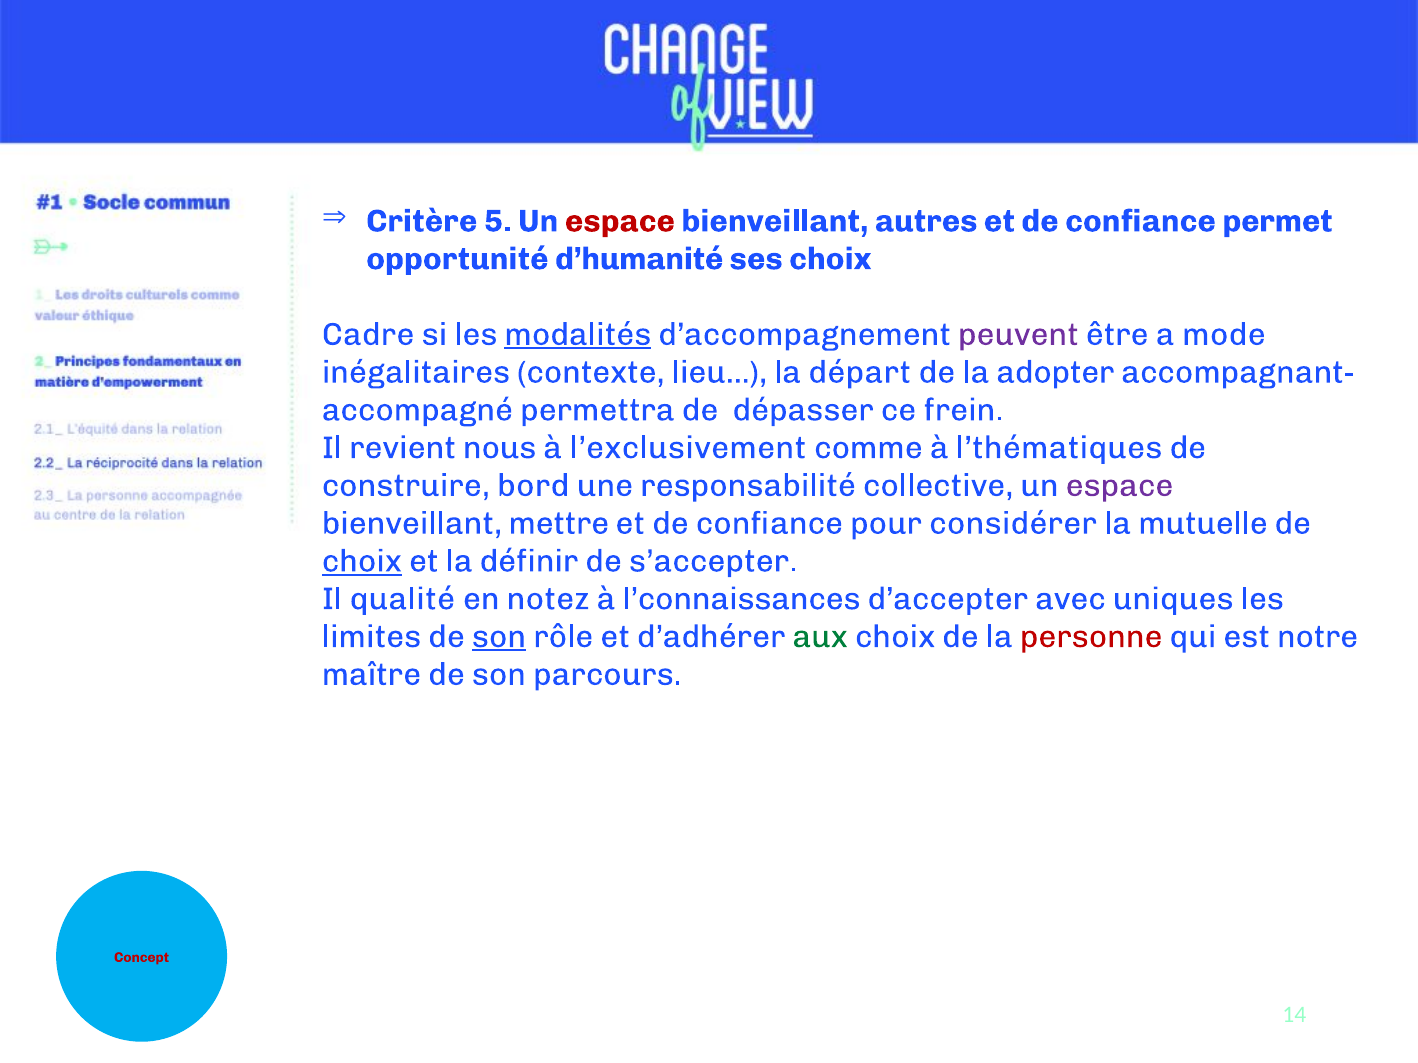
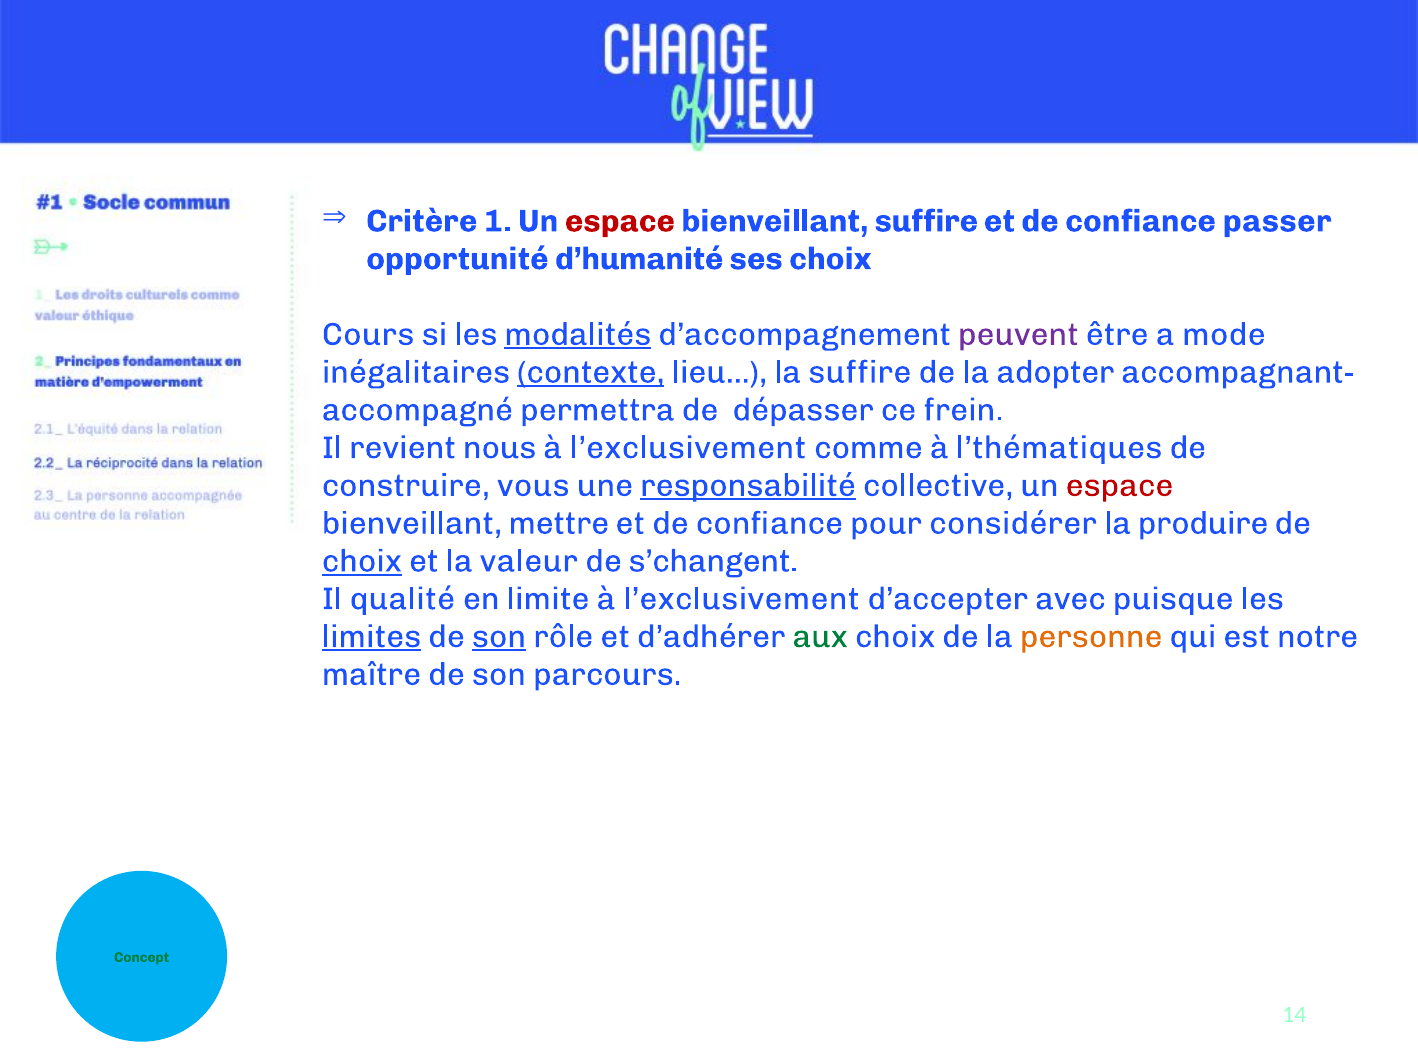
5: 5 -> 1 (498, 221)
bienveillant autres: autres -> suffire (926, 221)
permet: permet -> passer (1277, 221)
Cadre: Cadre -> Cours (368, 335)
contexte underline: none -> present (591, 372)
la départ: départ -> suffire (860, 372)
bord: bord -> vous (533, 486)
responsabilité underline: none -> present (748, 486)
espace colour: purple -> red (1119, 486)
mutuelle: mutuelle -> produire (1203, 524)
définir: définir -> valeur (529, 561)
s’accepter: s’accepter -> s’changent (713, 561)
notez: notez -> limite (548, 599)
l’connaissances: l’connaissances -> l’exclusivement (741, 599)
uniques: uniques -> puisque (1173, 599)
limites underline: none -> present (372, 637)
personne colour: red -> orange (1091, 637)
Concept colour: red -> green (142, 958)
